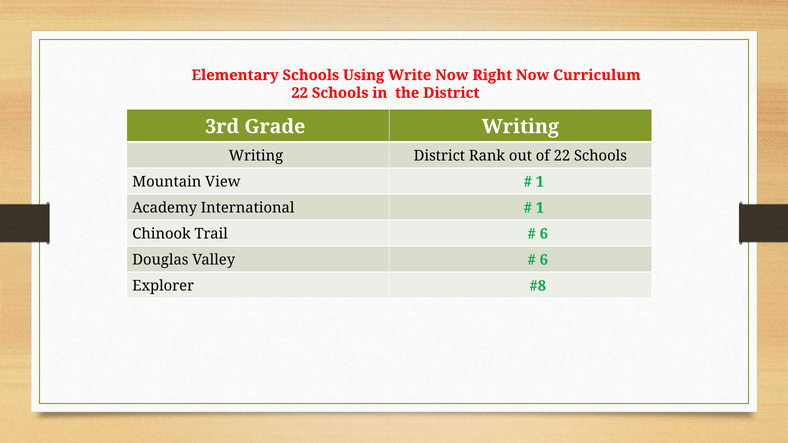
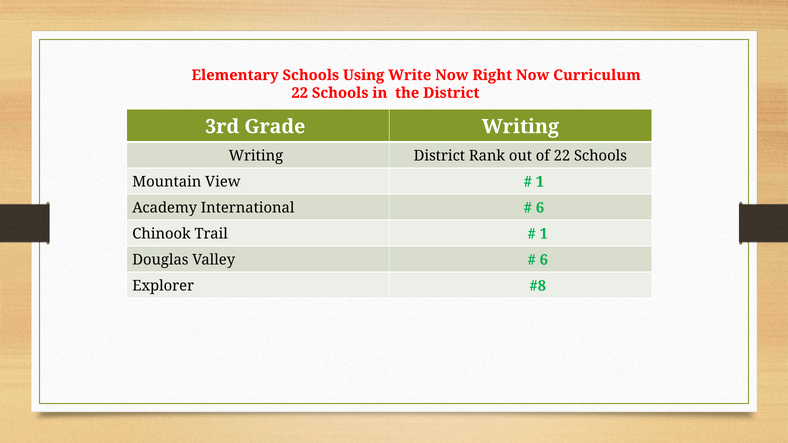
1: 1 -> 6 (540, 208)
6: 6 -> 1 (544, 234)
